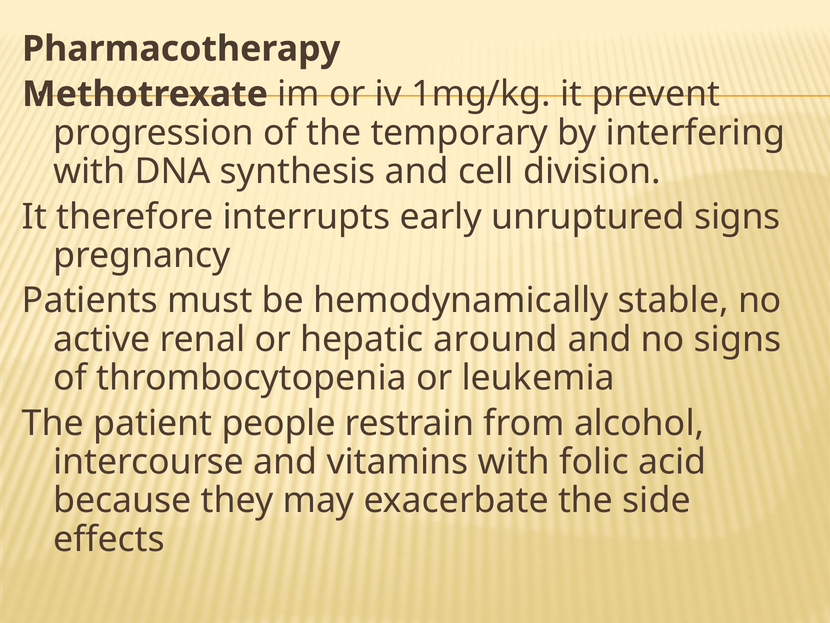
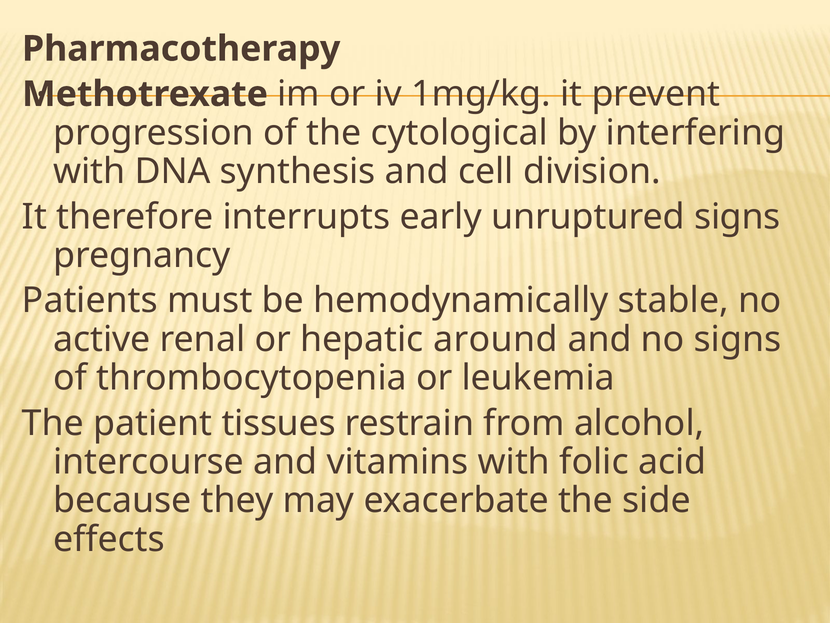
temporary: temporary -> cytological (459, 133)
people: people -> tissues (279, 423)
